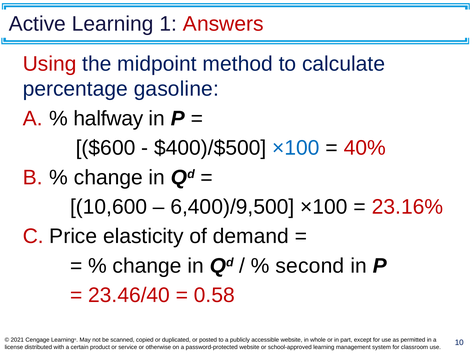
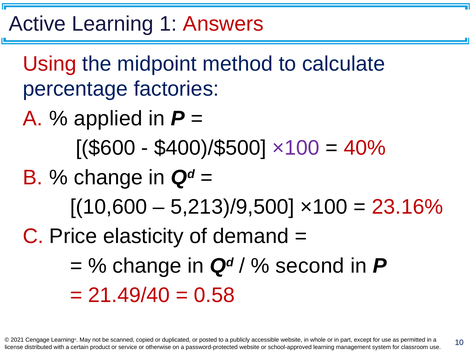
gasoline: gasoline -> factories (176, 89)
halfway: halfway -> applied (108, 118)
×100 colour: blue -> purple (296, 148)
6,400)/9,500: 6,400)/9,500 -> 5,213)/9,500 (232, 207)
23.46/40: 23.46/40 -> 21.49/40 (129, 295)
